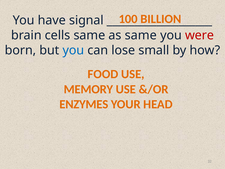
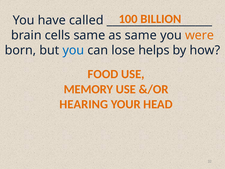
signal: signal -> called (86, 20)
were colour: red -> orange (199, 35)
small: small -> helps (154, 50)
ENZYMES: ENZYMES -> HEARING (84, 104)
